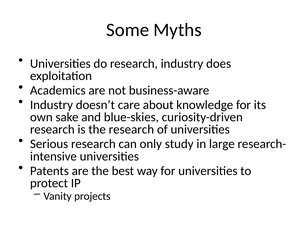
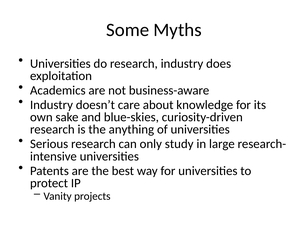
the research: research -> anything (131, 129)
